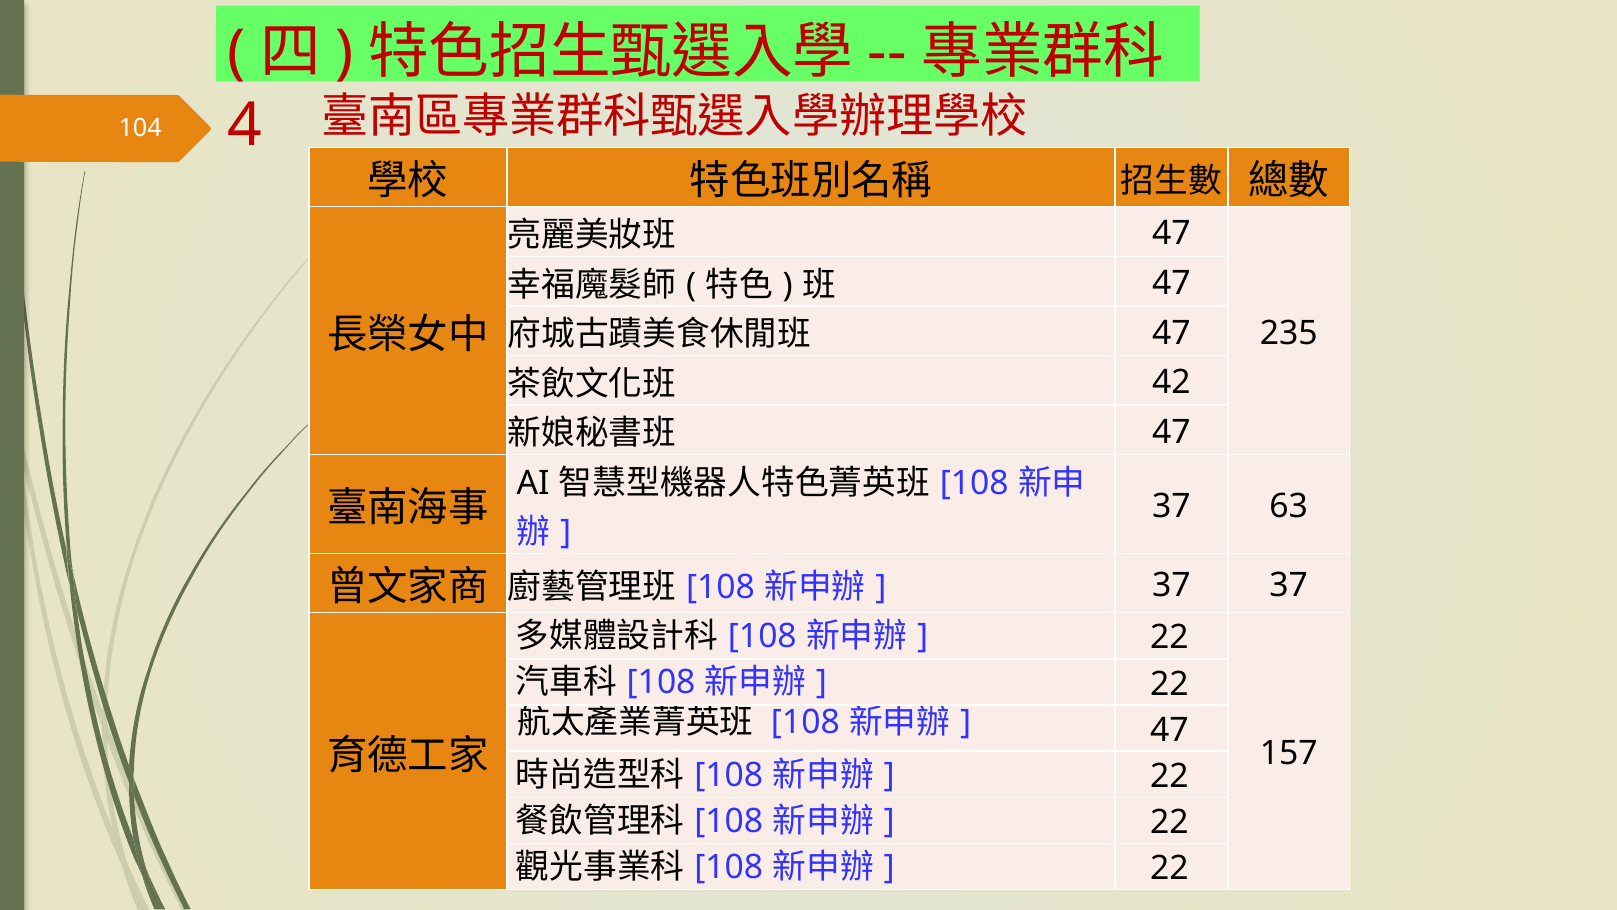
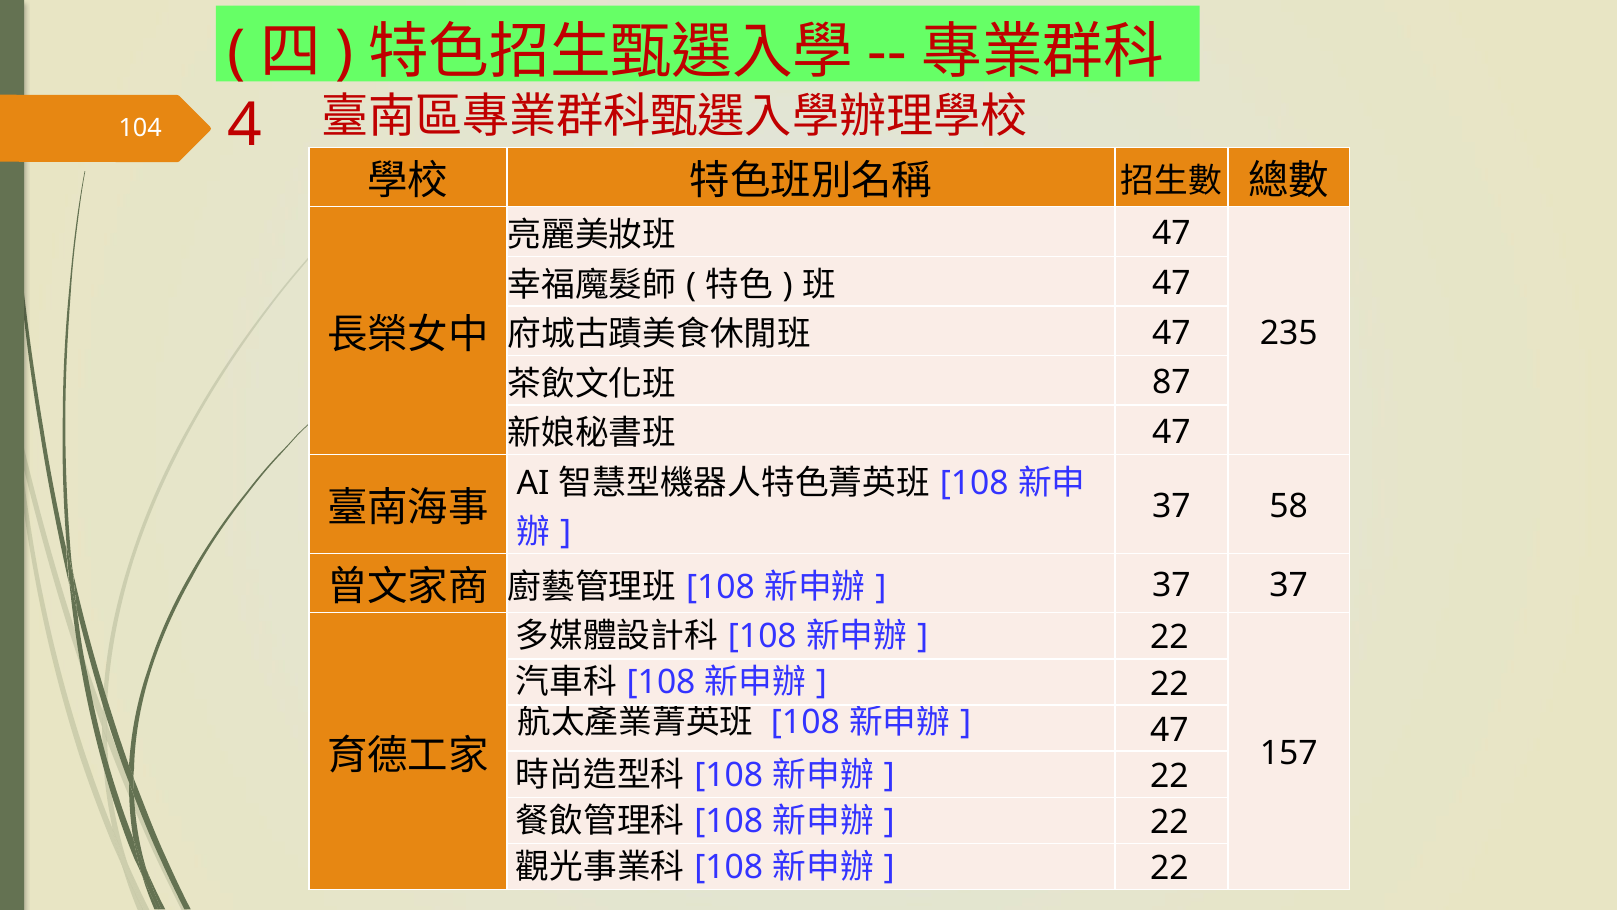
42: 42 -> 87 (1171, 382)
63: 63 -> 58 (1289, 506)
